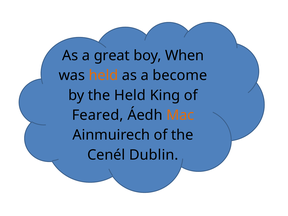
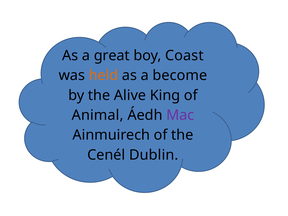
When: When -> Coast (184, 56)
the Held: Held -> Alive (130, 95)
Feared: Feared -> Animal (98, 115)
Mac colour: orange -> purple (180, 115)
